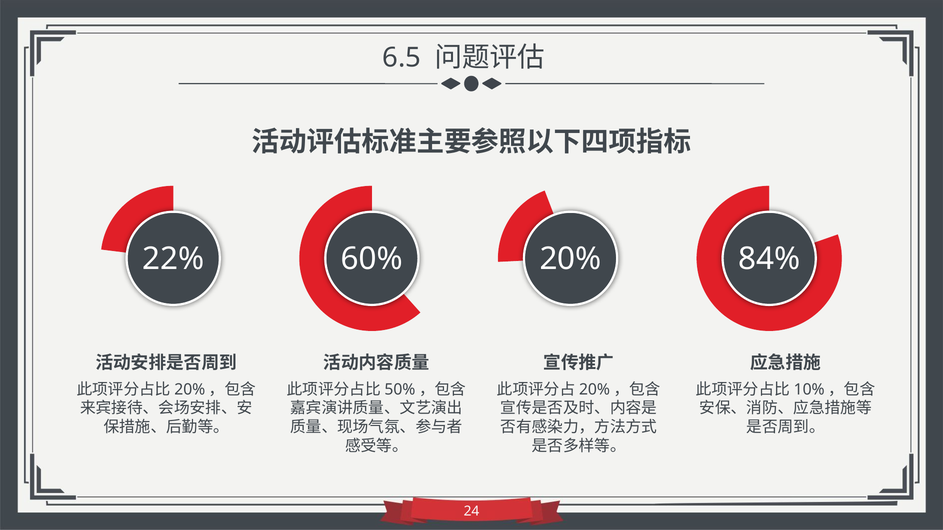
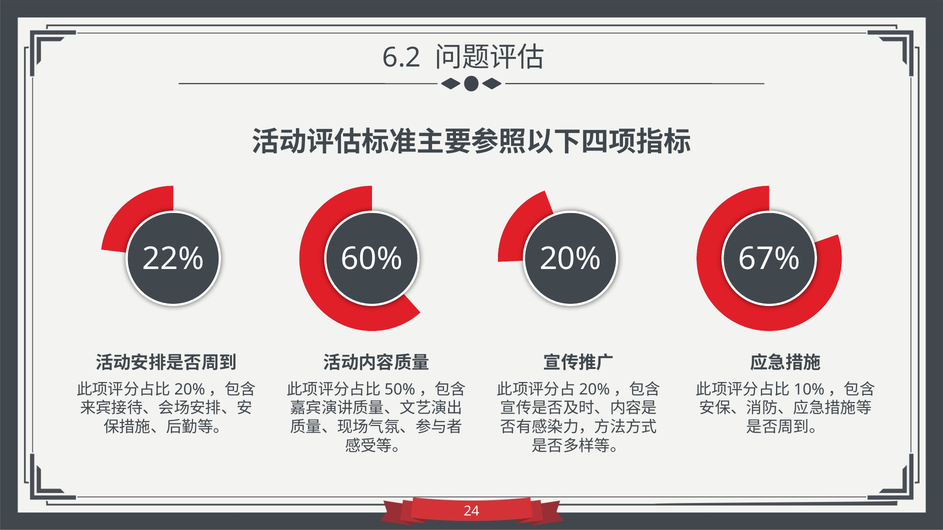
6.5: 6.5 -> 6.2 (402, 58)
84%: 84% -> 67% (769, 259)
